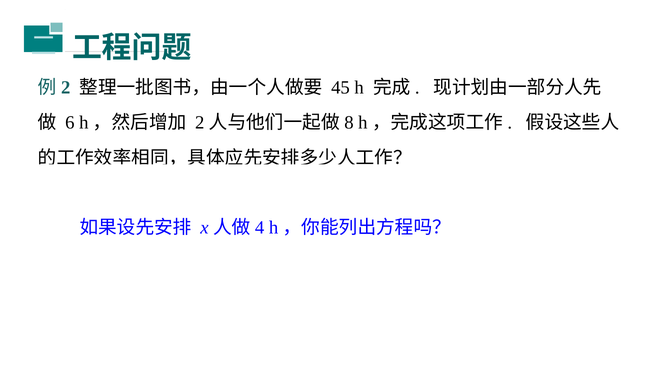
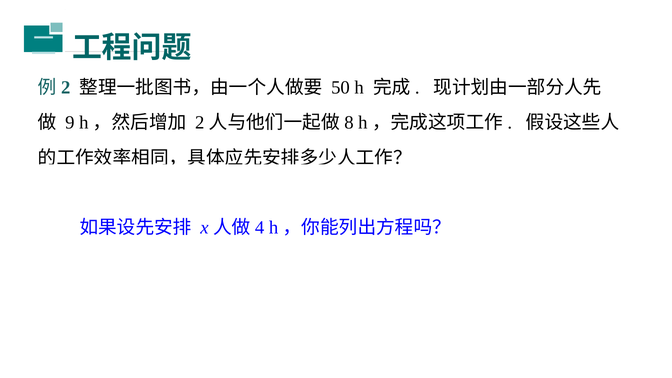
45: 45 -> 50 (340, 87)
6: 6 -> 9 (70, 123)
